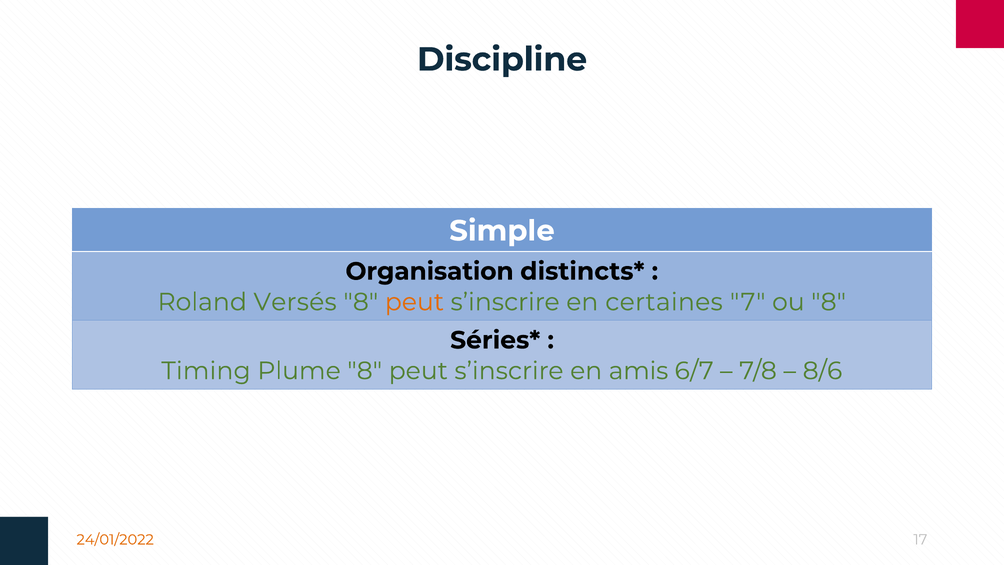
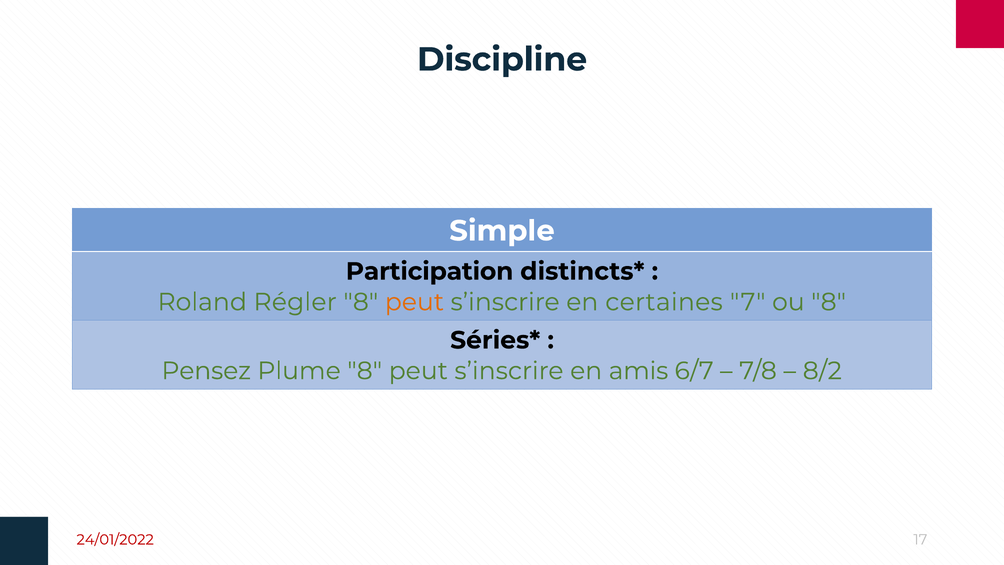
Organisation: Organisation -> Participation (430, 271)
Versés: Versés -> Régler (295, 302)
Timing: Timing -> Pensez (206, 371)
8/6: 8/6 -> 8/2 (822, 371)
24/01/2022 colour: orange -> red (115, 539)
